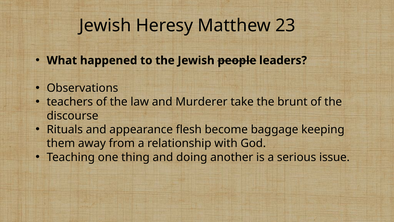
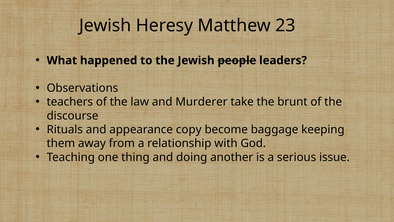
flesh: flesh -> copy (189, 129)
